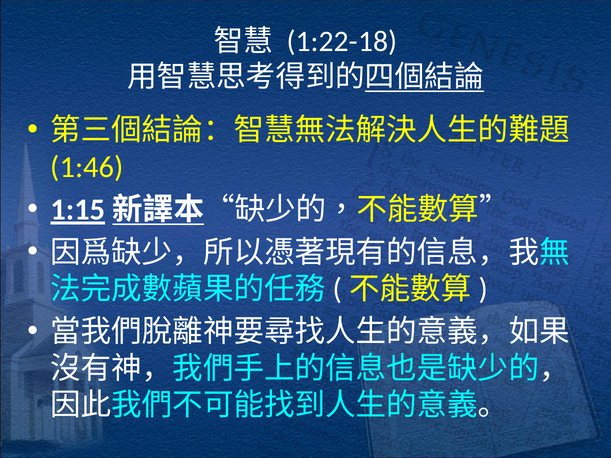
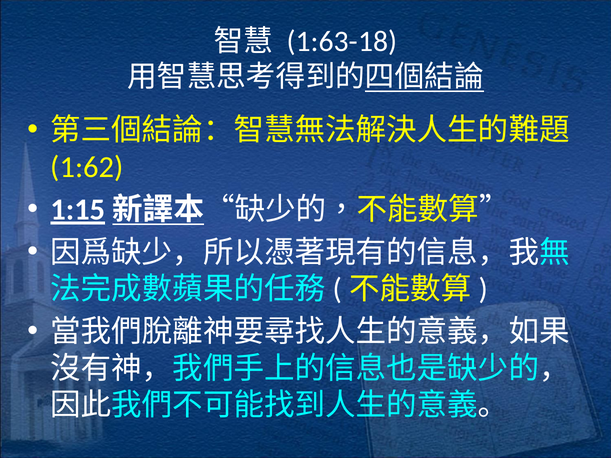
1:22-18: 1:22-18 -> 1:63-18 (342, 41)
1:46: 1:46 -> 1:62 (87, 167)
